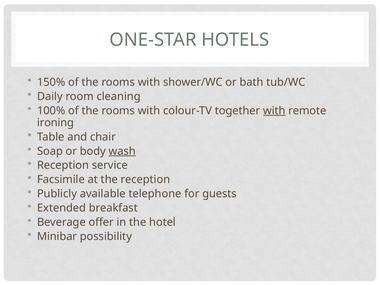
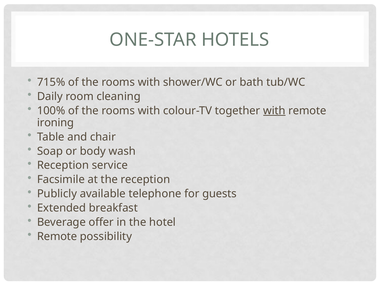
150%: 150% -> 715% (51, 82)
wash underline: present -> none (122, 151)
Minibar: Minibar -> Remote (57, 237)
